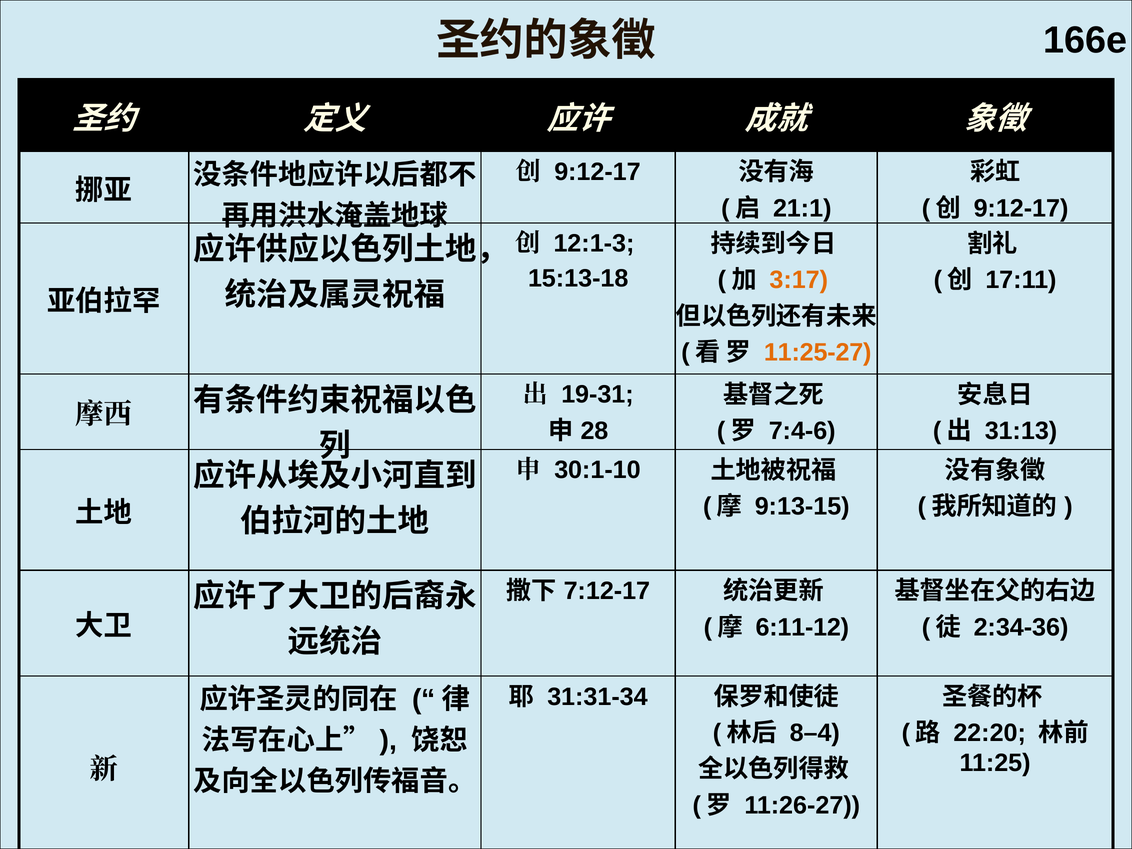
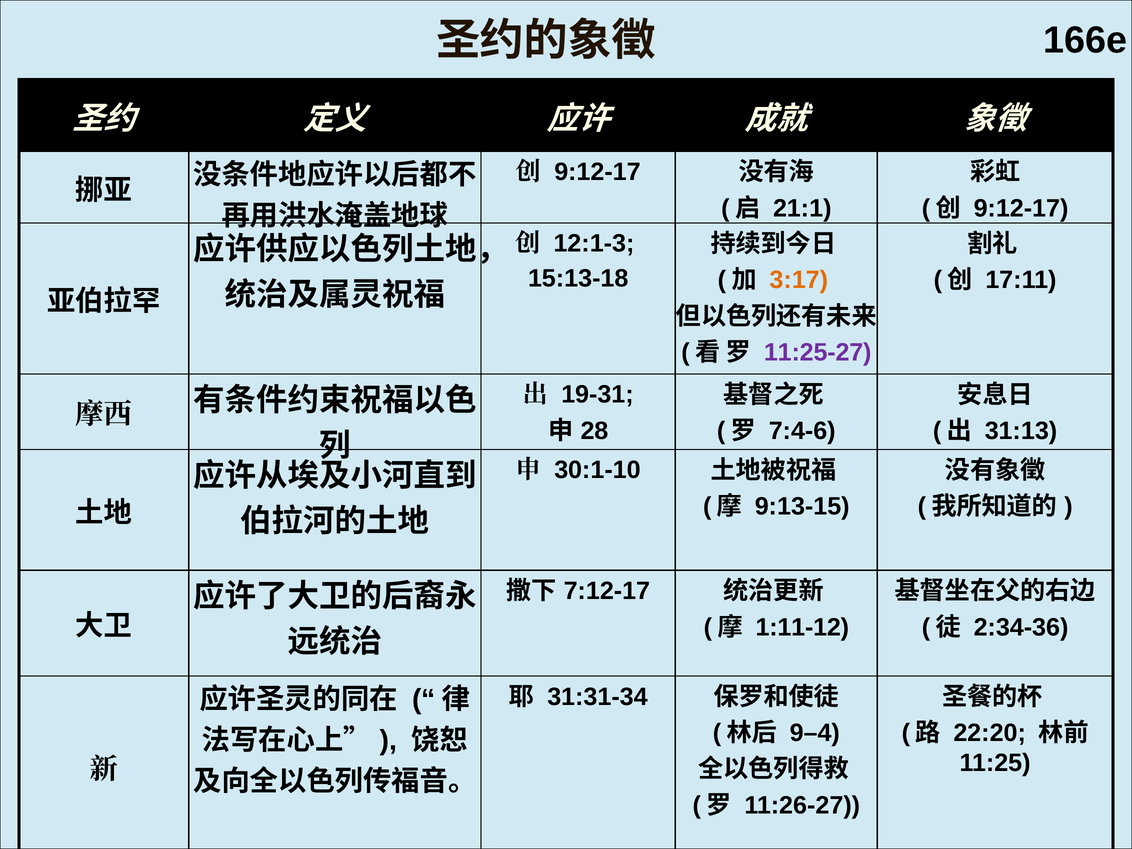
11:25-27 colour: orange -> purple (818, 353)
6:11-12: 6:11-12 -> 1:11-12 (802, 627)
8–4: 8–4 -> 9–4 (815, 733)
